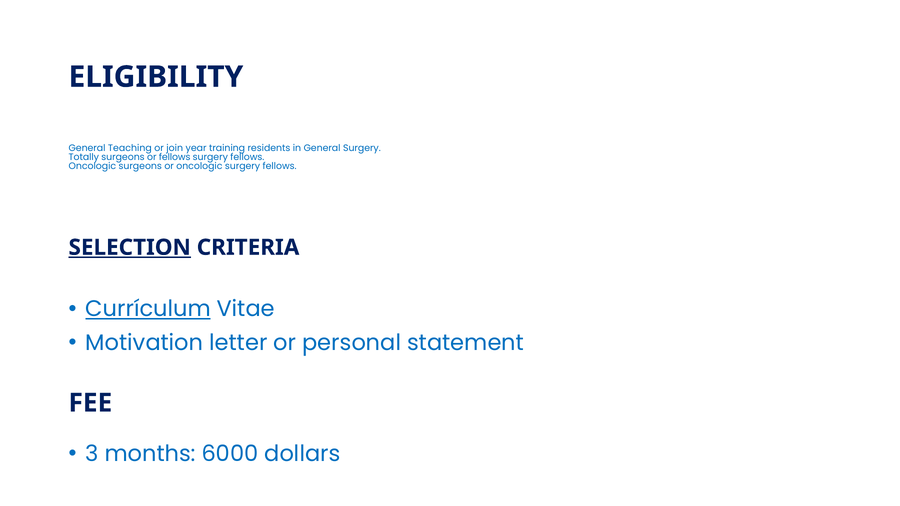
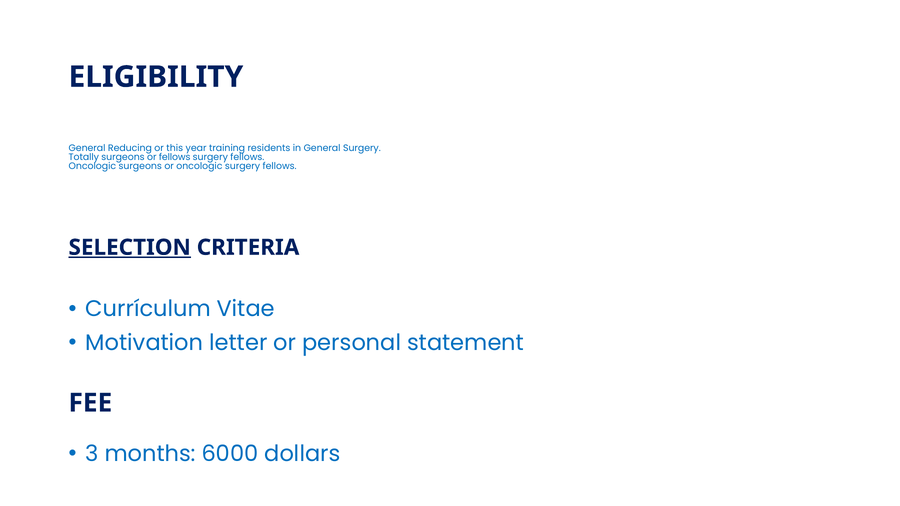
Teaching: Teaching -> Reducing (130, 148)
join: join -> this (175, 148)
Currículum underline: present -> none (148, 309)
